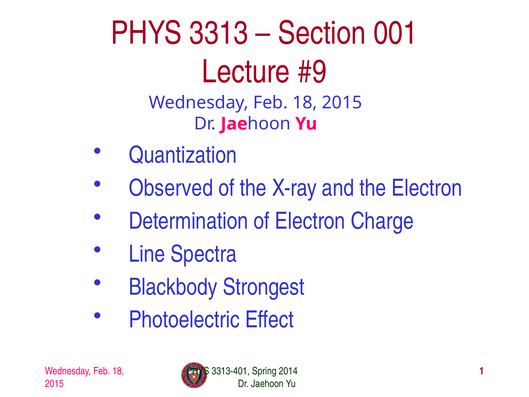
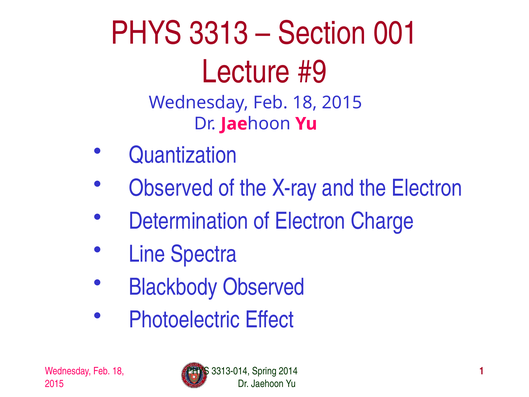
Blackbody Strongest: Strongest -> Observed (264, 287)
3313-401: 3313-401 -> 3313-014 (231, 371)
